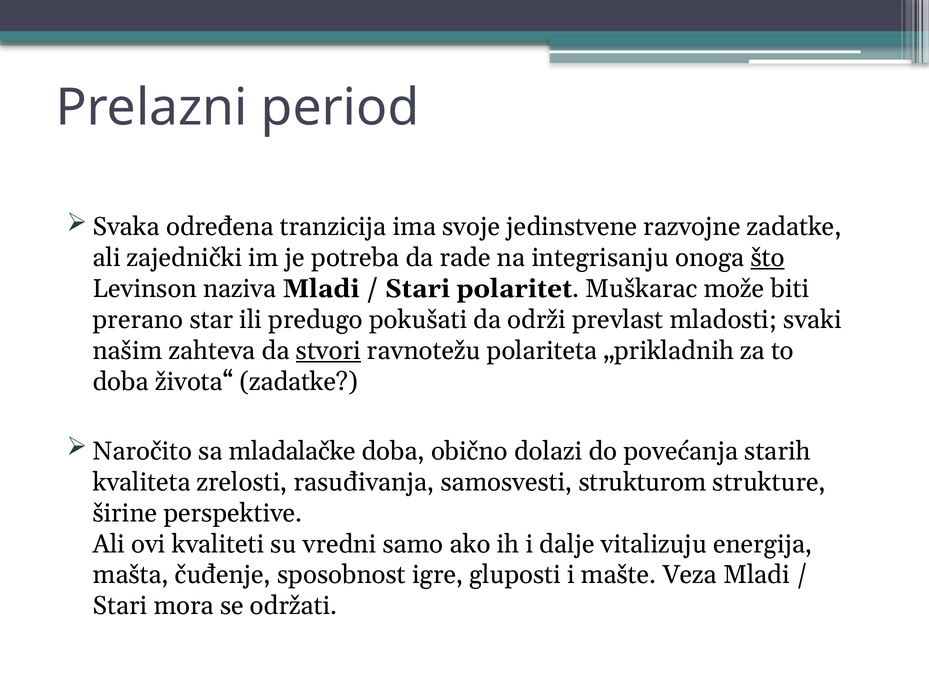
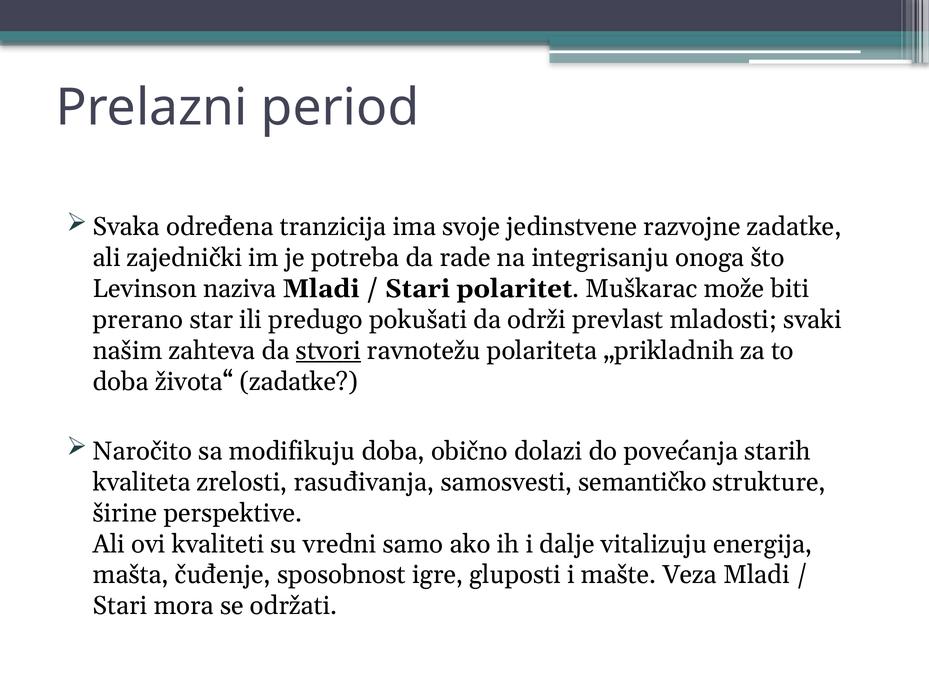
što underline: present -> none (768, 258)
mladalačke: mladalačke -> modifikuju (292, 452)
strukturom: strukturom -> semantičko (643, 483)
